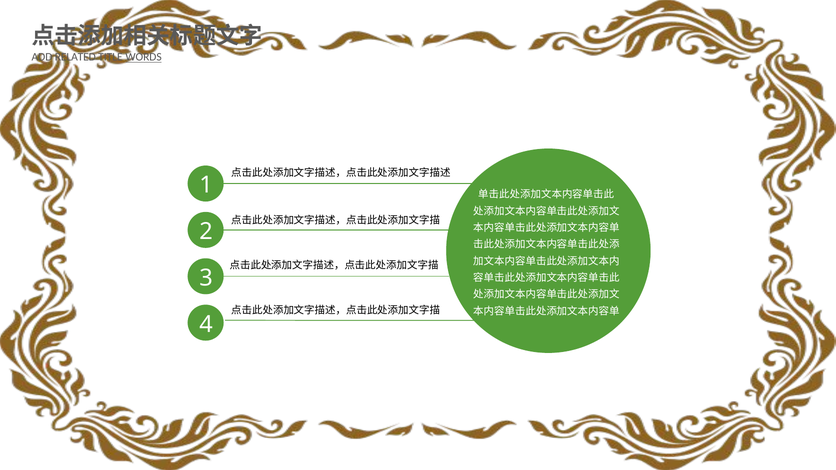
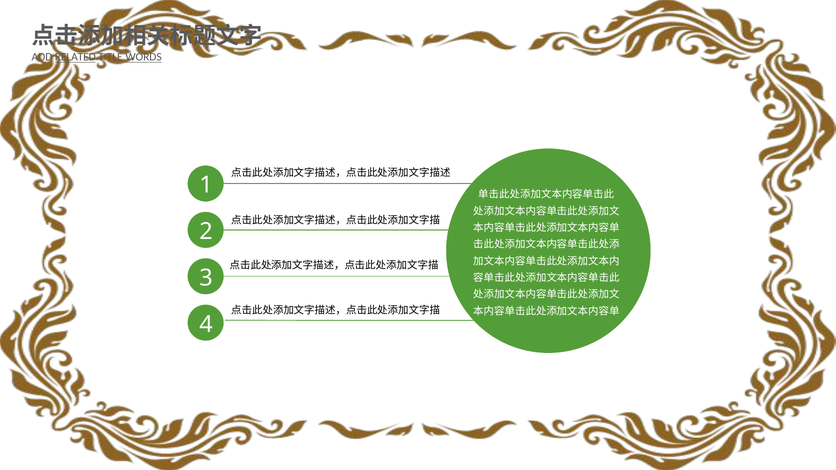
RELATED underline: none -> present (75, 57)
